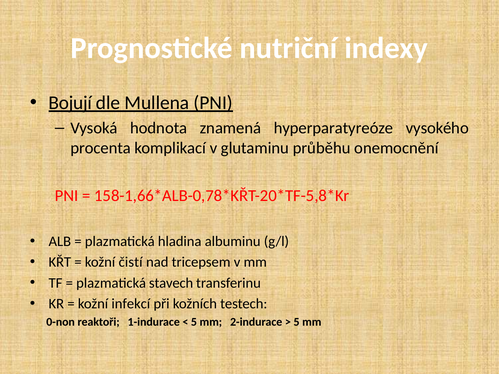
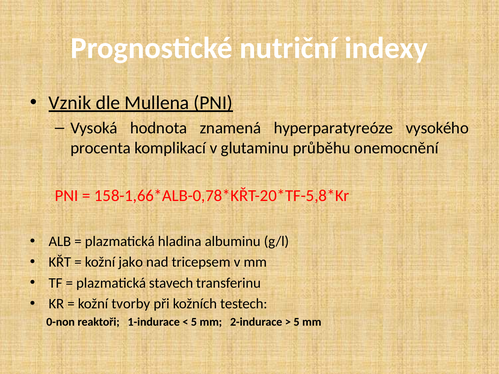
Bojují: Bojují -> Vznik (70, 103)
čistí: čistí -> jako (131, 262)
infekcí: infekcí -> tvorby (131, 304)
